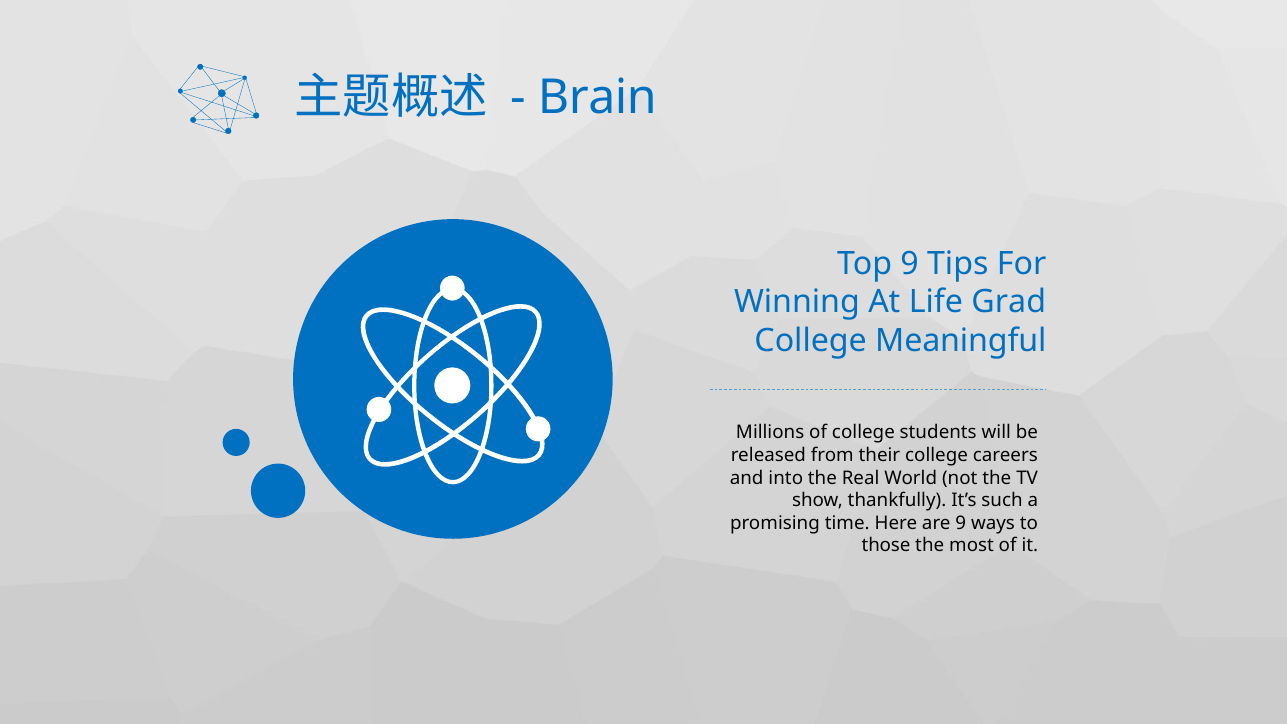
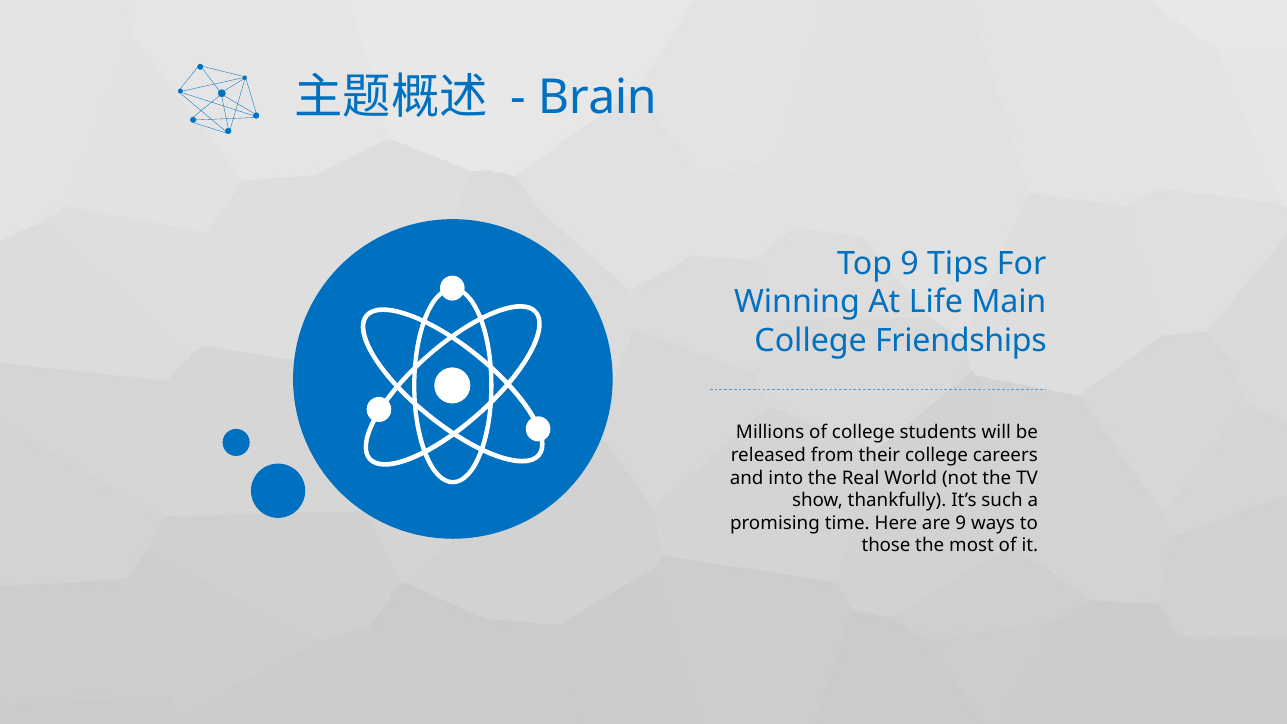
Grad: Grad -> Main (1009, 302)
Meaningful: Meaningful -> Friendships (961, 341)
